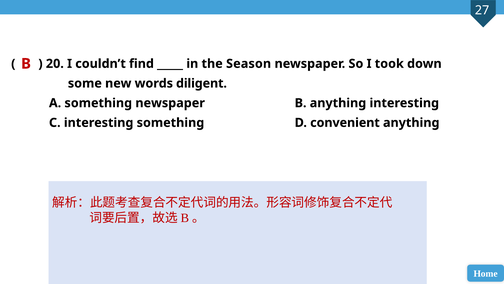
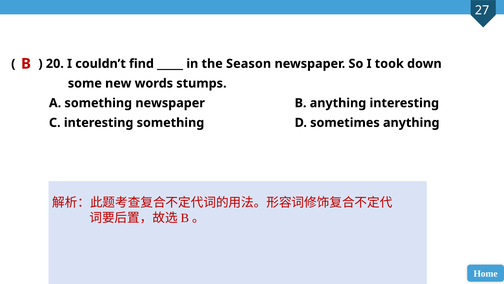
diligent: diligent -> stumps (201, 83)
convenient: convenient -> sometimes (345, 123)
